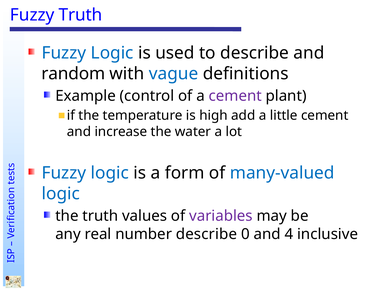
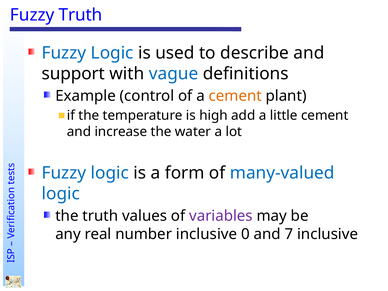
random: random -> support (73, 74)
cement colour: purple -> orange (235, 96)
number describe: describe -> inclusive (207, 234)
4: 4 -> 7 (289, 234)
